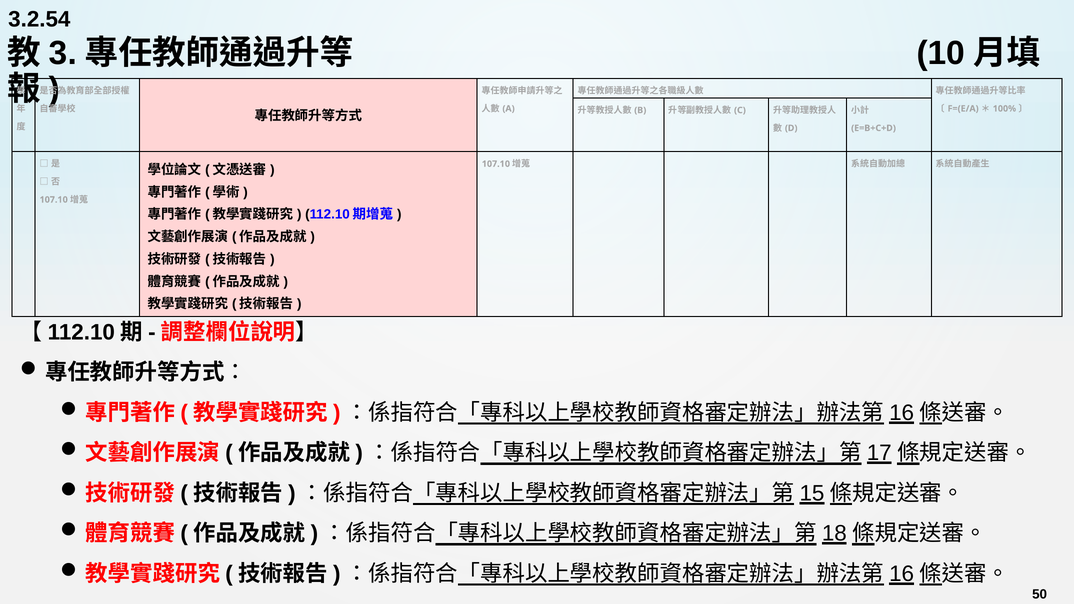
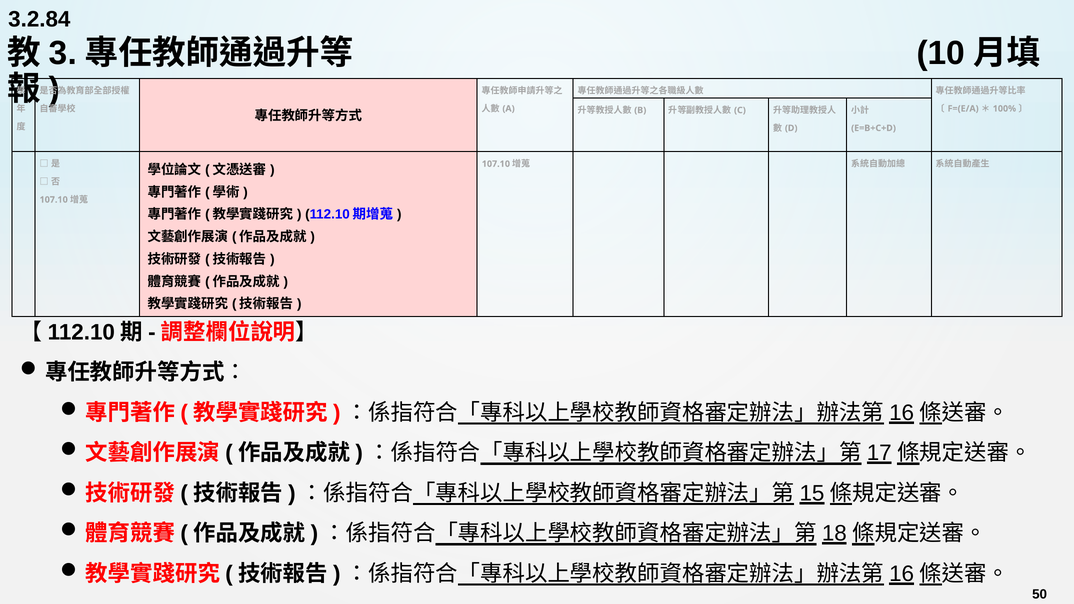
3.2.54: 3.2.54 -> 3.2.84 (39, 20)
